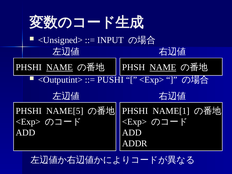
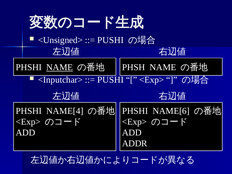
INPUT: INPUT -> PUSHI (111, 40)
NAME underline: present -> none (163, 67)
<Outputint>: <Outputint> -> <Inputchar> (60, 80)
NAME[5: NAME[5 -> NAME[4 (65, 111)
NAME[1: NAME[1 -> NAME[6 (171, 111)
